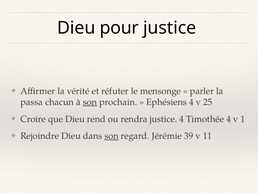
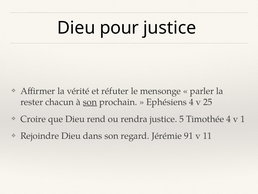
passa: passa -> rester (32, 102)
justice 4: 4 -> 5 (182, 119)
son underline: present -> none (111, 136)
39: 39 -> 91 (189, 136)
